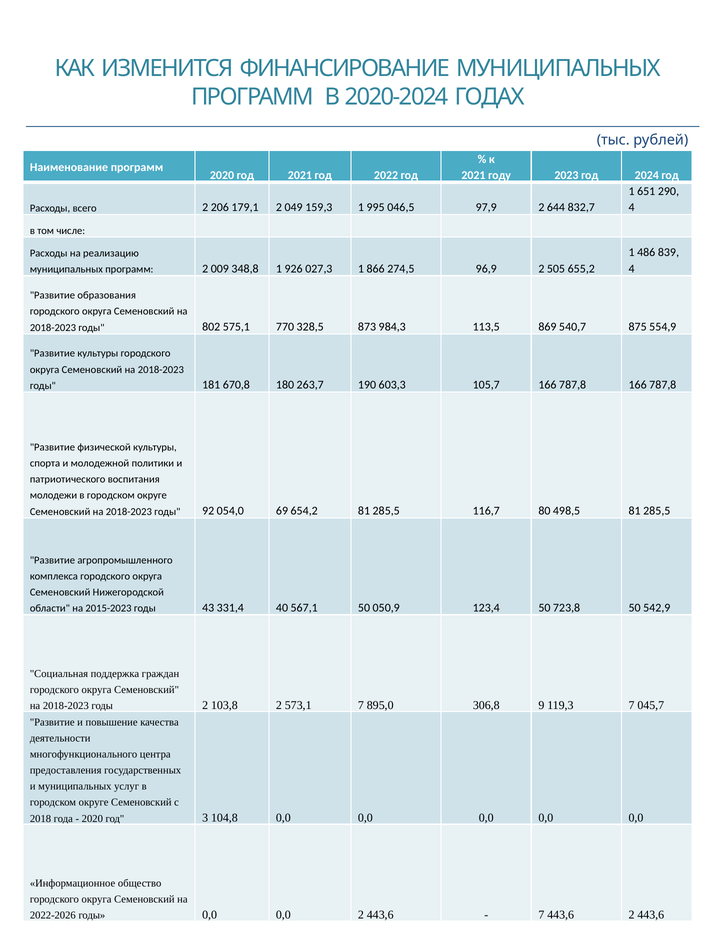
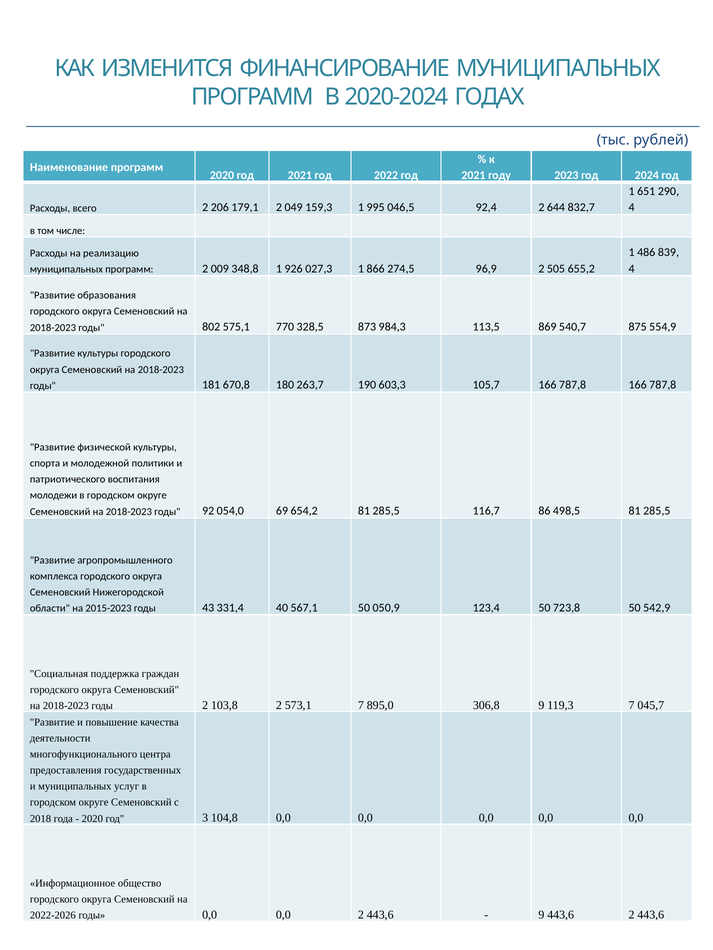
97,9: 97,9 -> 92,4 (486, 208)
80: 80 -> 86 (544, 511)
7: 7 -> 9 (541, 915)
